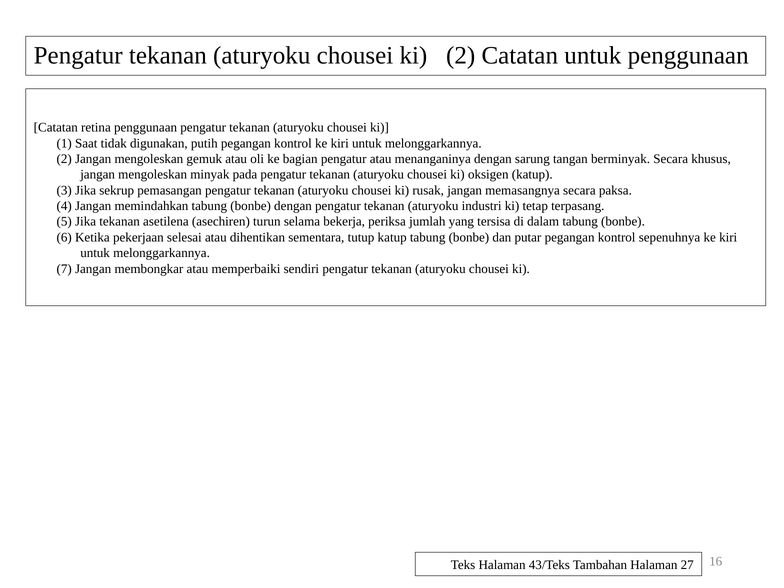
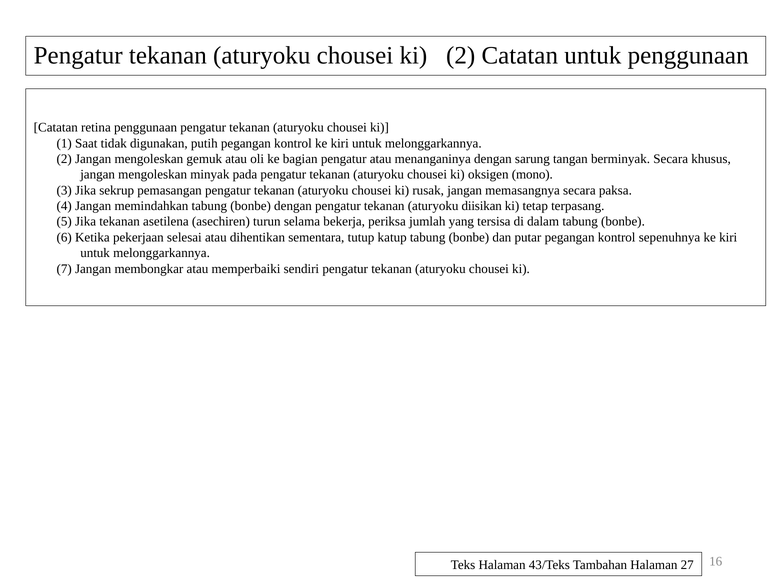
oksigen katup: katup -> mono (532, 175)
industri: industri -> diisikan (482, 206)
